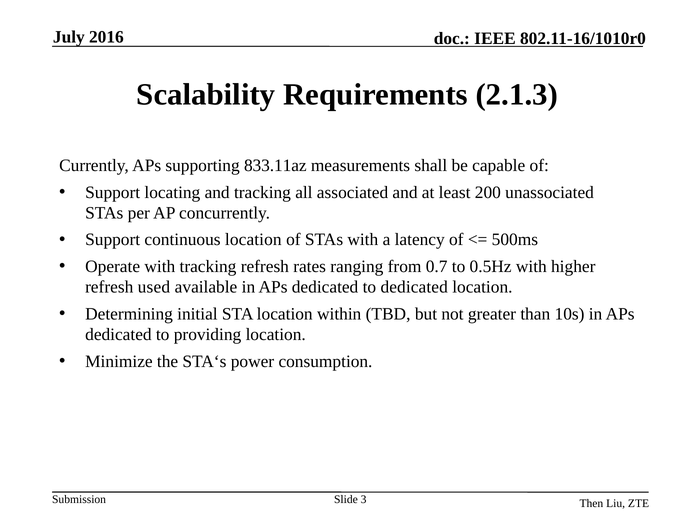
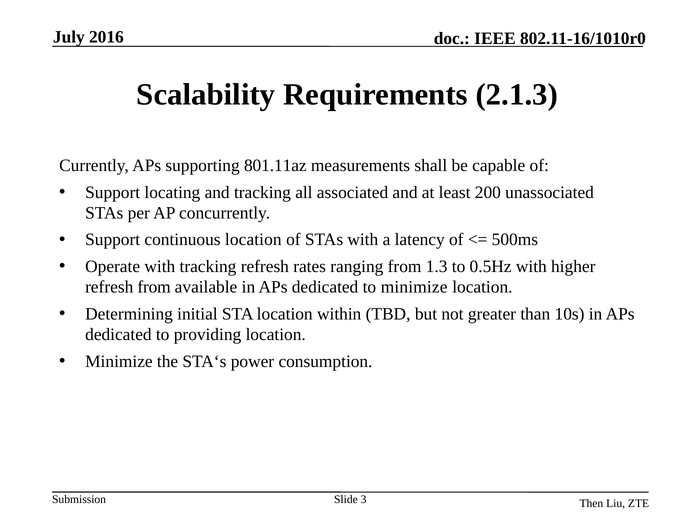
833.11az: 833.11az -> 801.11az (275, 166)
0.7: 0.7 -> 1.3 (437, 267)
refresh used: used -> from (154, 287)
to dedicated: dedicated -> minimize (414, 287)
